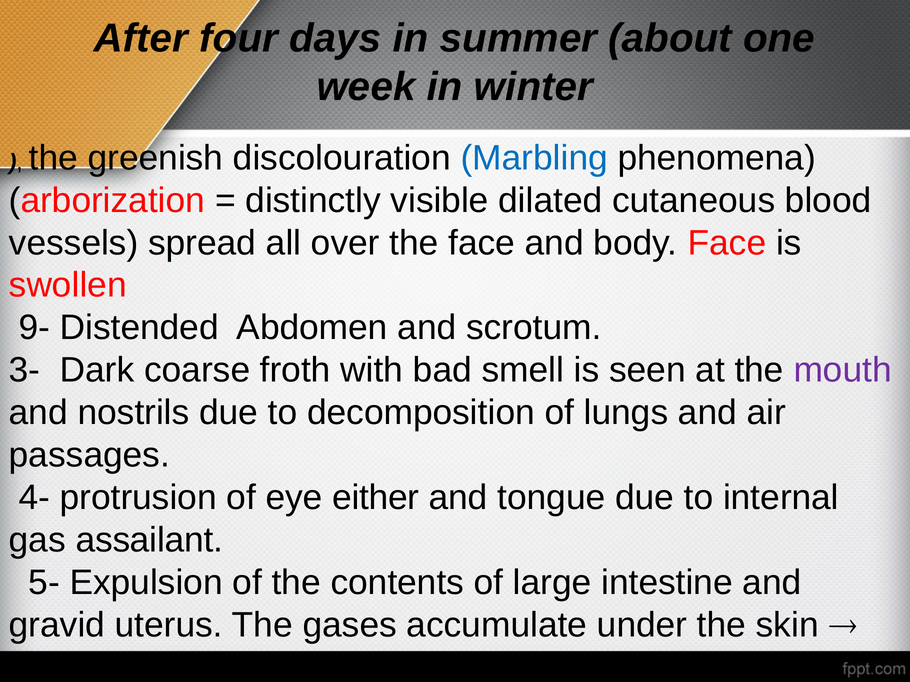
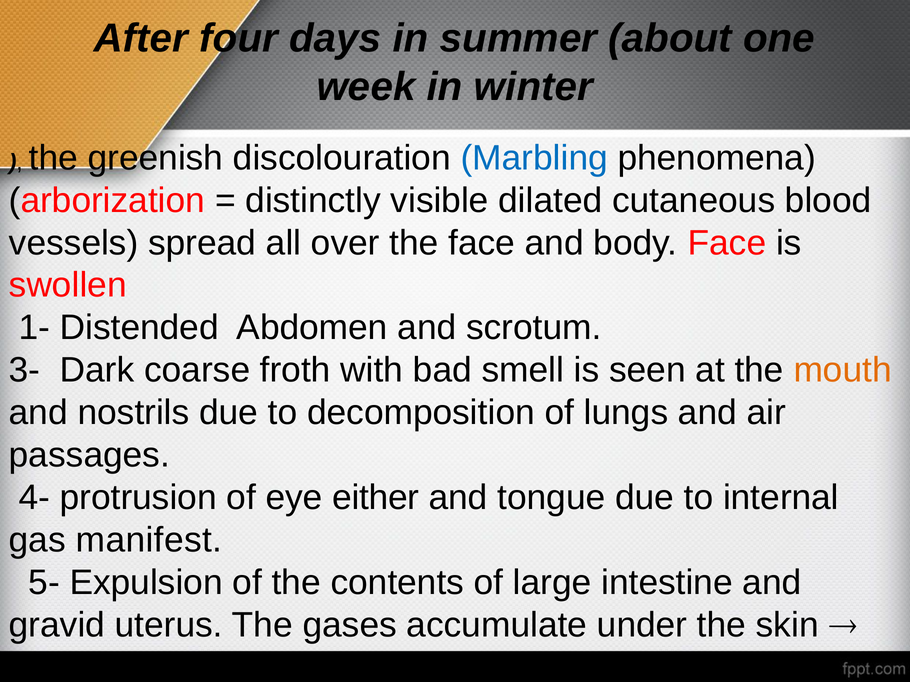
9-: 9- -> 1- (34, 328)
mouth colour: purple -> orange (843, 370)
assailant: assailant -> manifest (149, 540)
